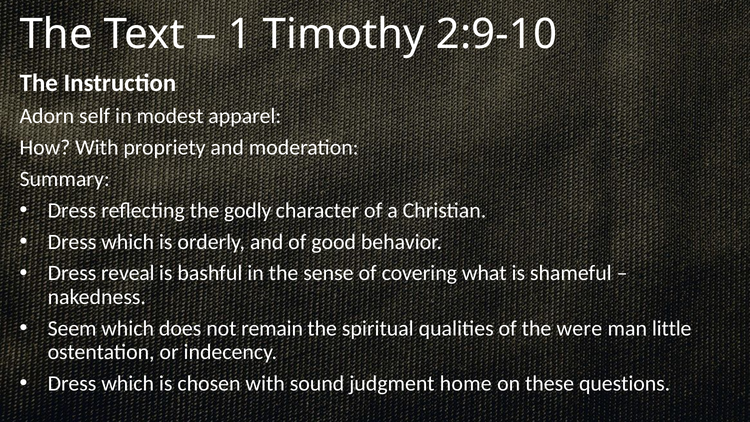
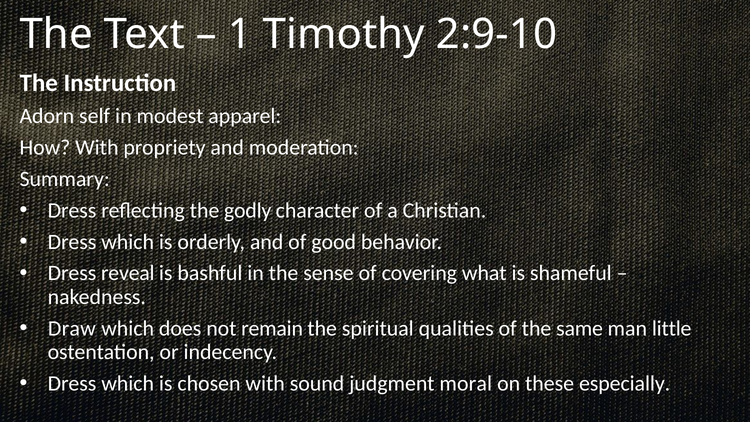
Seem: Seem -> Draw (72, 328)
were: were -> same (580, 328)
home: home -> moral (466, 383)
questions: questions -> especially (625, 383)
